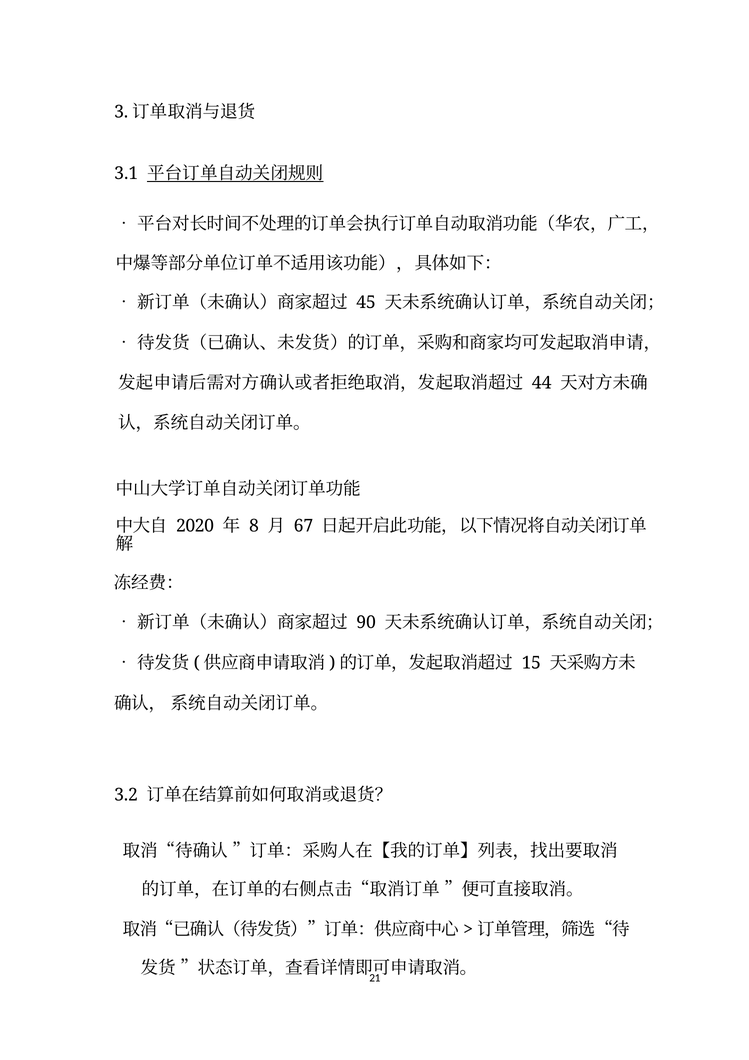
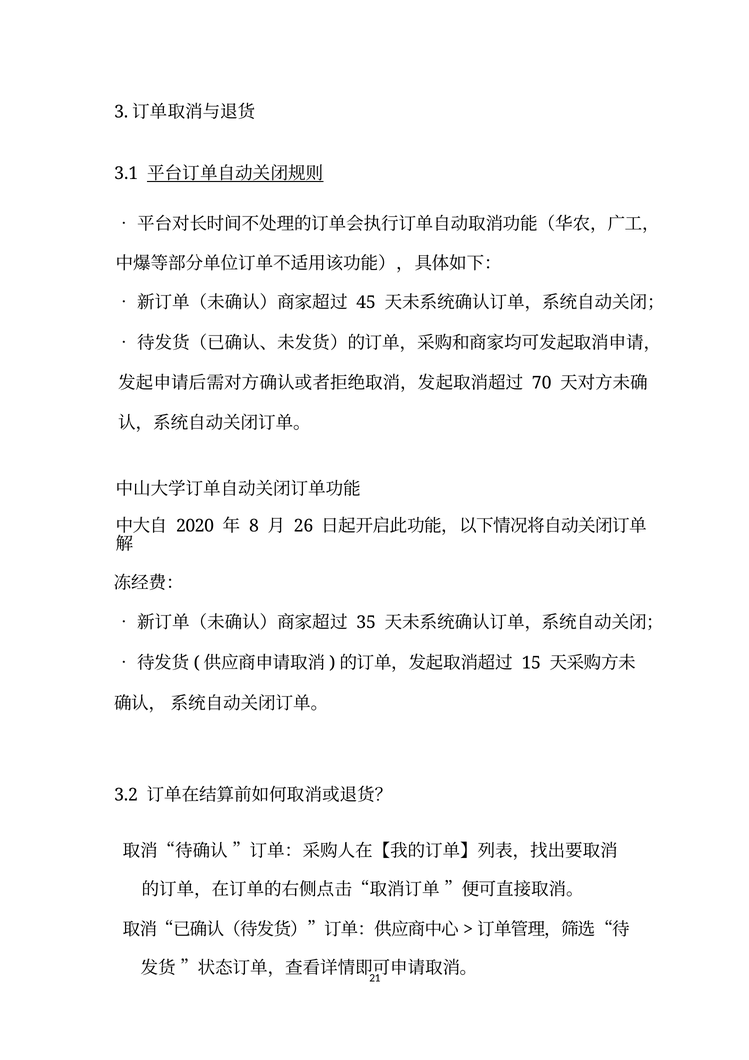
44: 44 -> 70 (542, 383)
67: 67 -> 26 (303, 526)
90: 90 -> 35 (366, 622)
